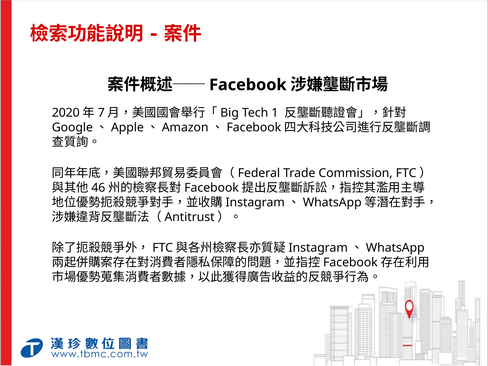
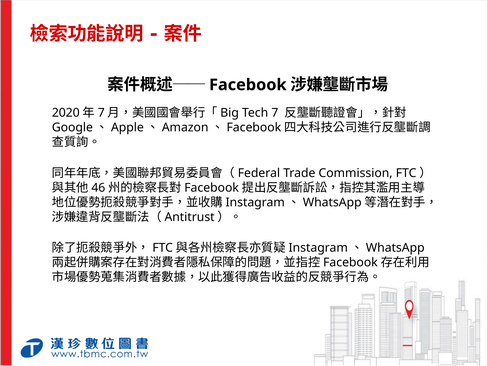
1: 1 -> 7 (275, 113)
